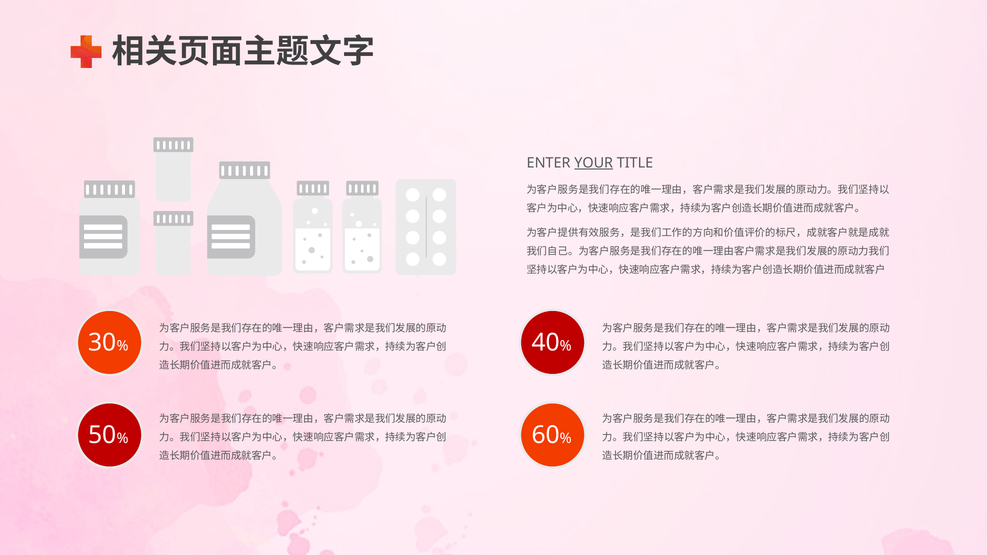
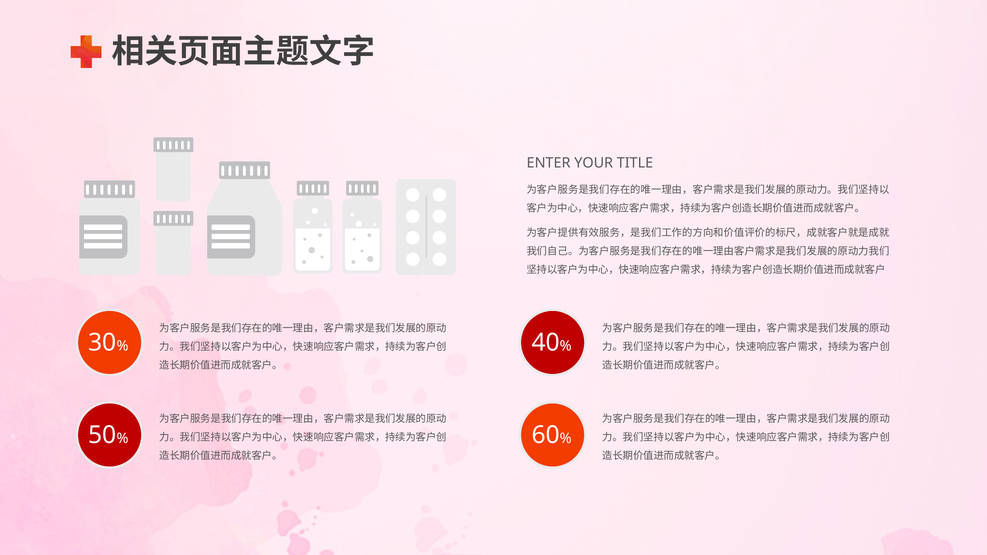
YOUR underline: present -> none (594, 163)
